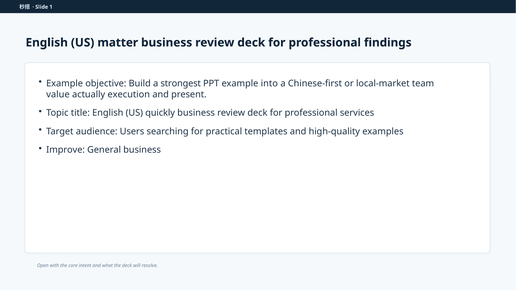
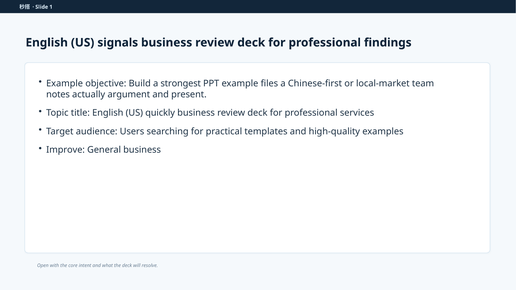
matter: matter -> signals (118, 43)
into: into -> files (269, 84)
value: value -> notes (58, 94)
execution: execution -> argument (129, 94)
